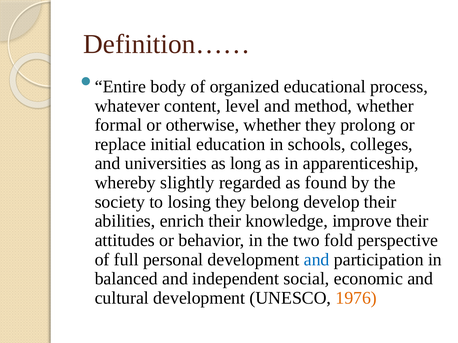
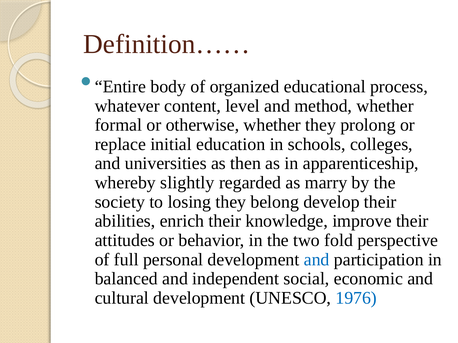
long: long -> then (246, 164)
found: found -> marry (326, 183)
1976 colour: orange -> blue (356, 298)
